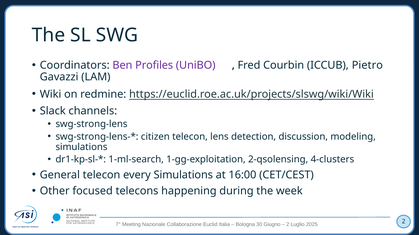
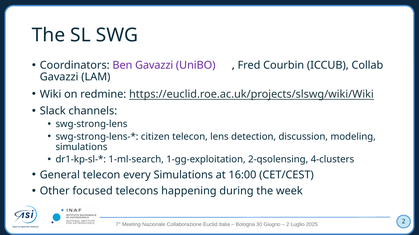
Ben Profiles: Profiles -> Gavazzi (154, 65)
Pietro: Pietro -> Collab (367, 65)
